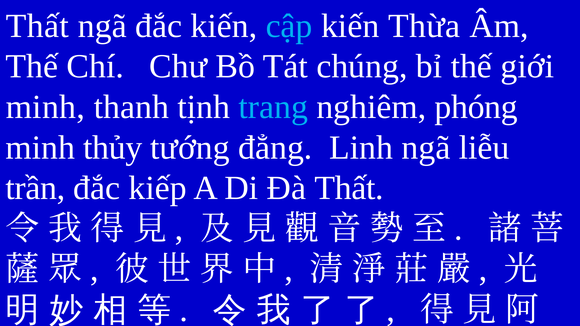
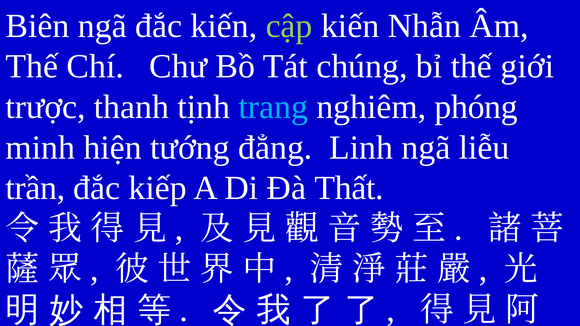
Thất: Thất -> Biên (38, 26)
cập colour: light blue -> light green (289, 26)
Thừa: Thừa -> Nhẫn (424, 26)
minh: minh -> trược (46, 107)
thủy: thủy -> hiện (113, 148)
